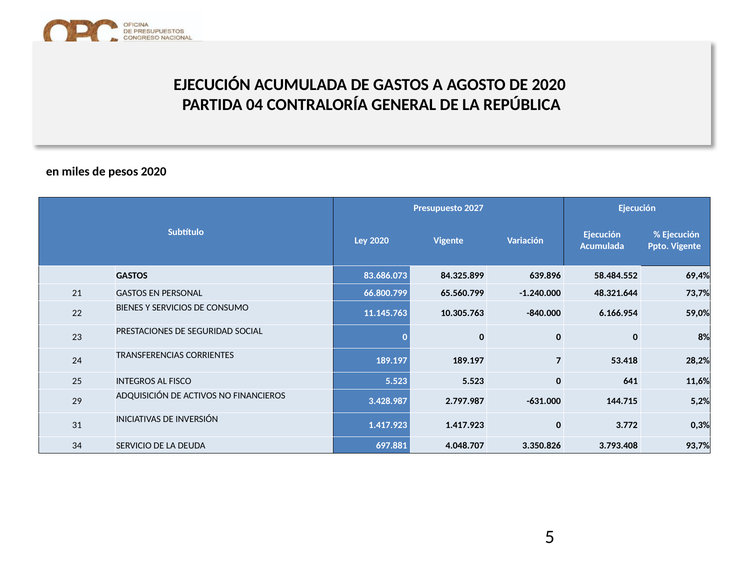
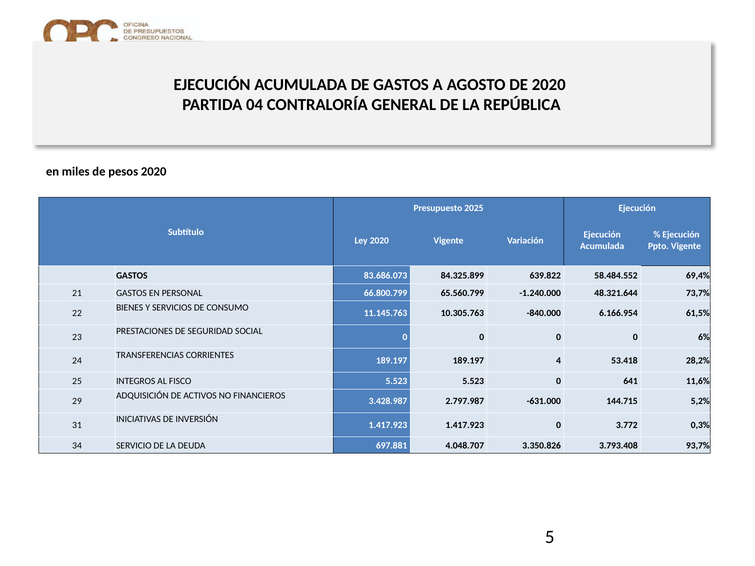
2027: 2027 -> 2025 (474, 208)
639.896: 639.896 -> 639.822 (545, 276)
59,0%: 59,0% -> 61,5% (698, 313)
8%: 8% -> 6% (704, 337)
7: 7 -> 4 (559, 361)
